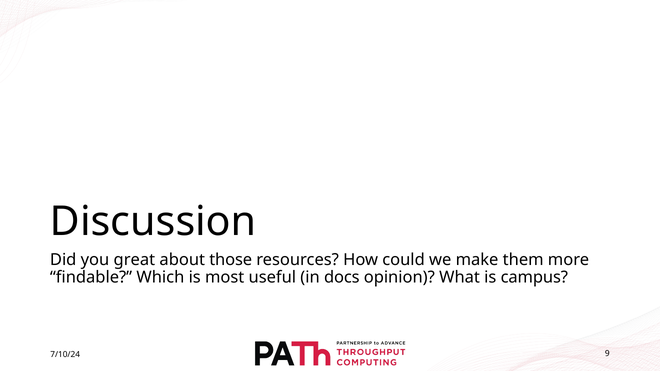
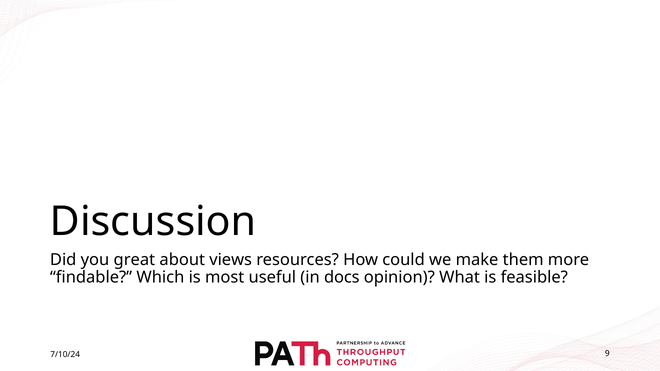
those: those -> views (231, 260)
campus: campus -> feasible (534, 278)
